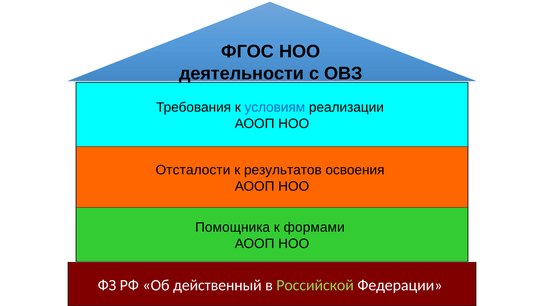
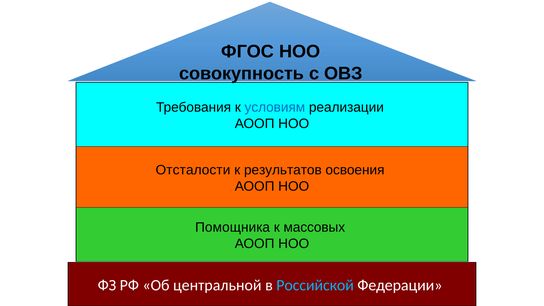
деятельности: деятельности -> совокупность (242, 73)
формами: формами -> массовых (314, 227)
действенный: действенный -> центральной (217, 285)
Российской colour: light green -> light blue (315, 285)
